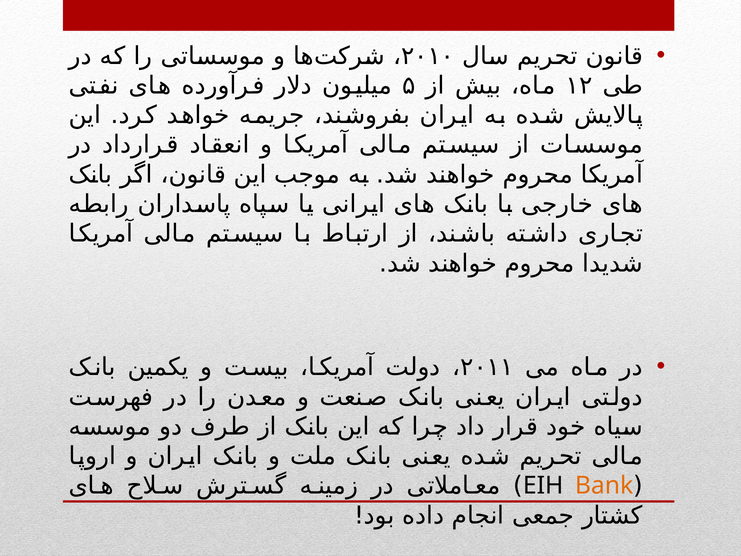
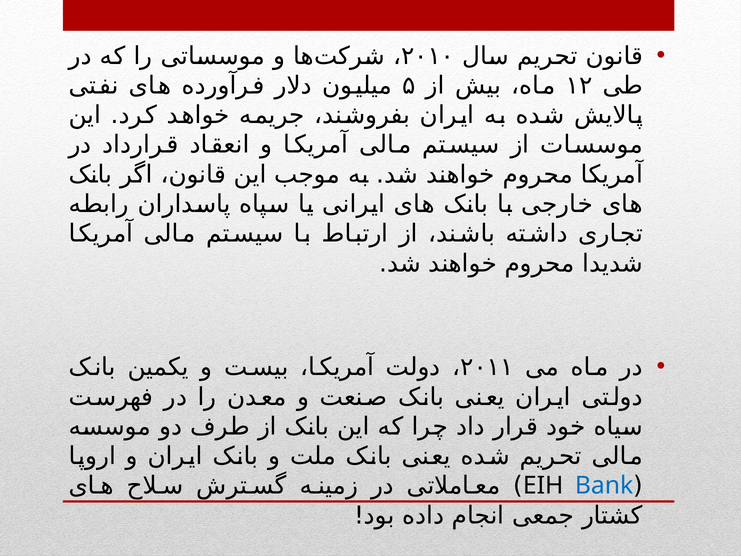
Bank colour: orange -> blue (604, 486)
